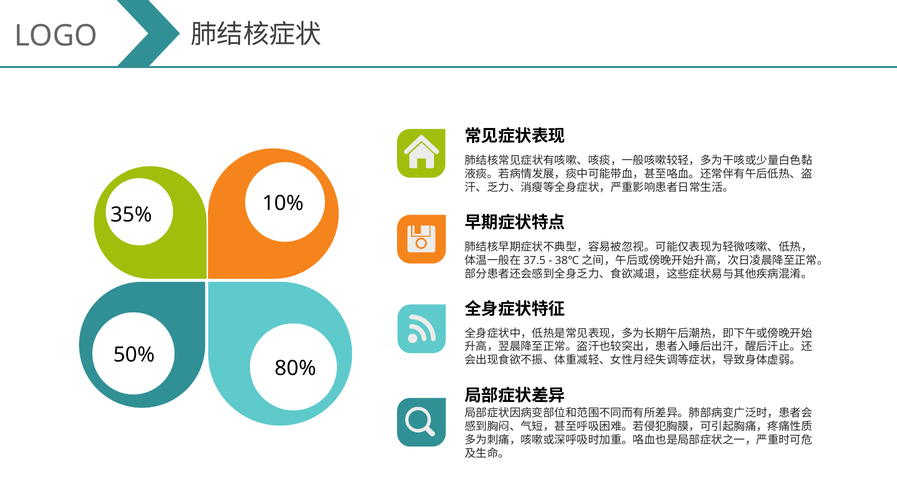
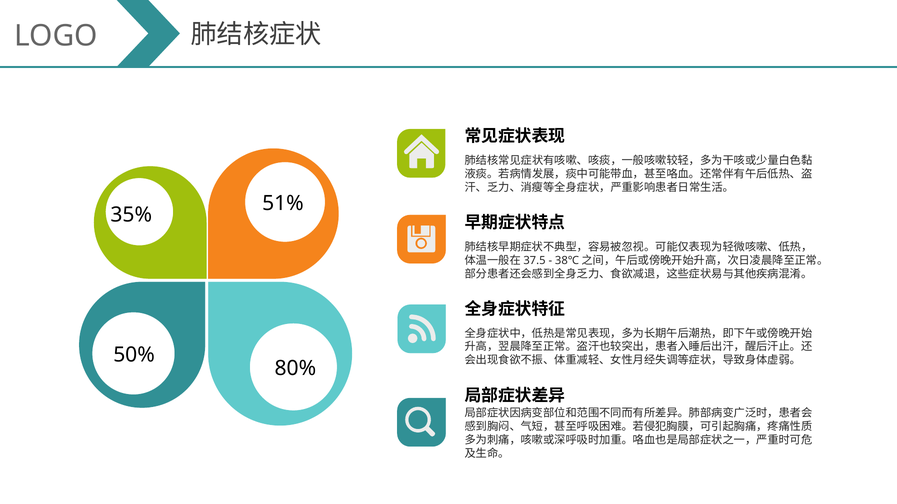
10%: 10% -> 51% (283, 203)
